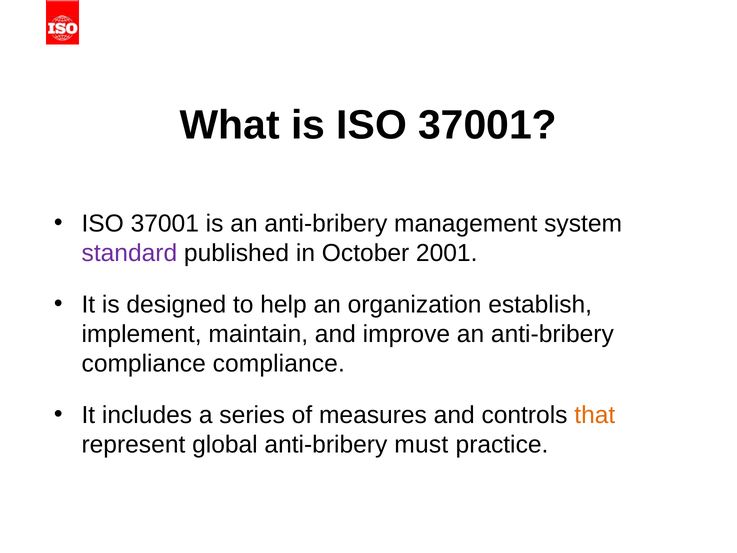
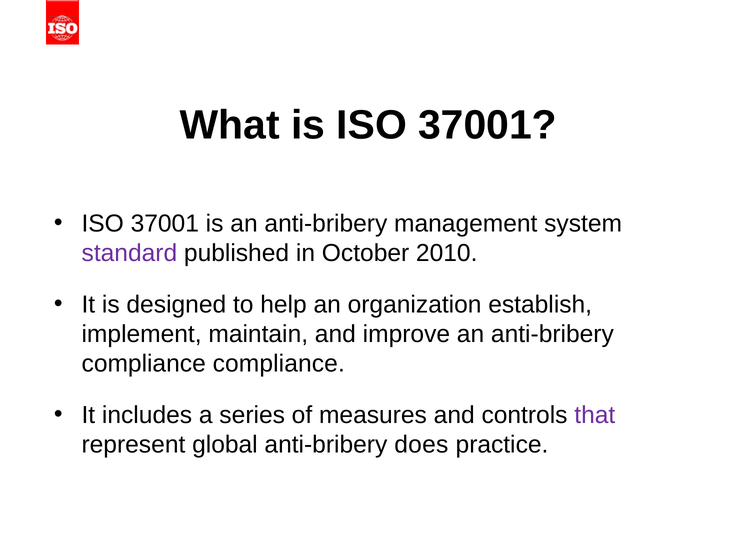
2001: 2001 -> 2010 (447, 253)
that colour: orange -> purple (595, 415)
must: must -> does (421, 444)
